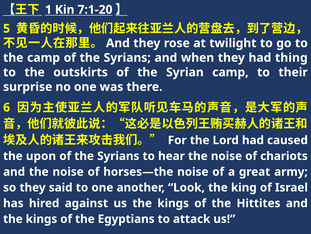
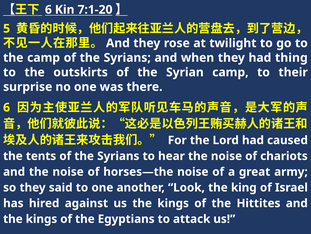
1: 1 -> 6 (48, 10)
upon: upon -> tents (41, 156)
